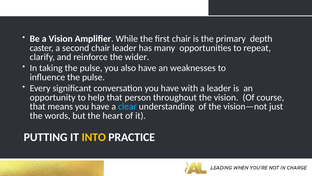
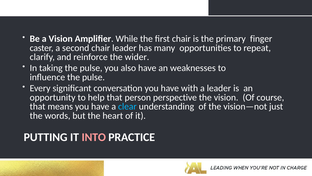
depth: depth -> finger (261, 39)
throughout: throughout -> perspective (175, 97)
INTO colour: yellow -> pink (94, 137)
